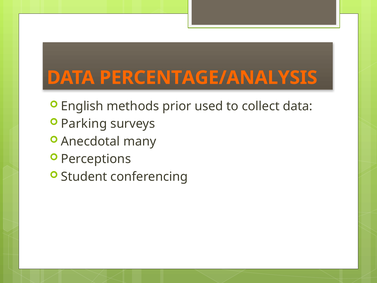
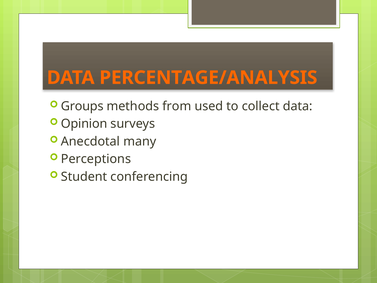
English: English -> Groups (82, 106)
prior: prior -> from (177, 106)
Parking: Parking -> Opinion (84, 124)
